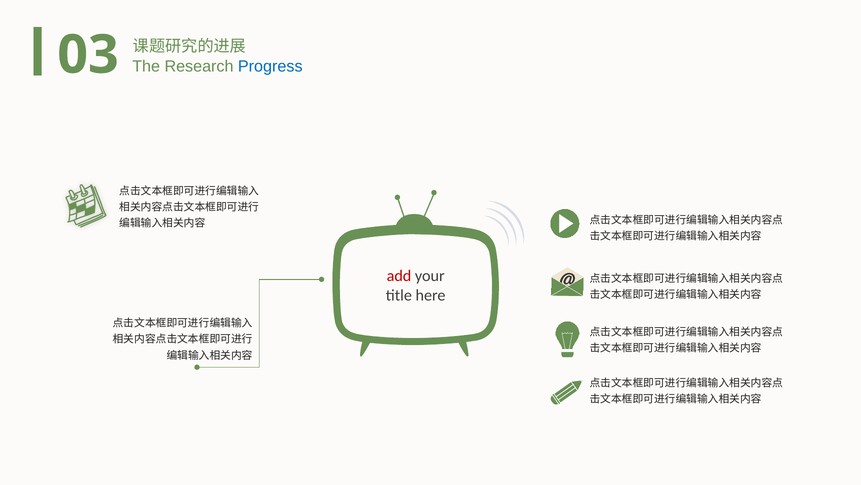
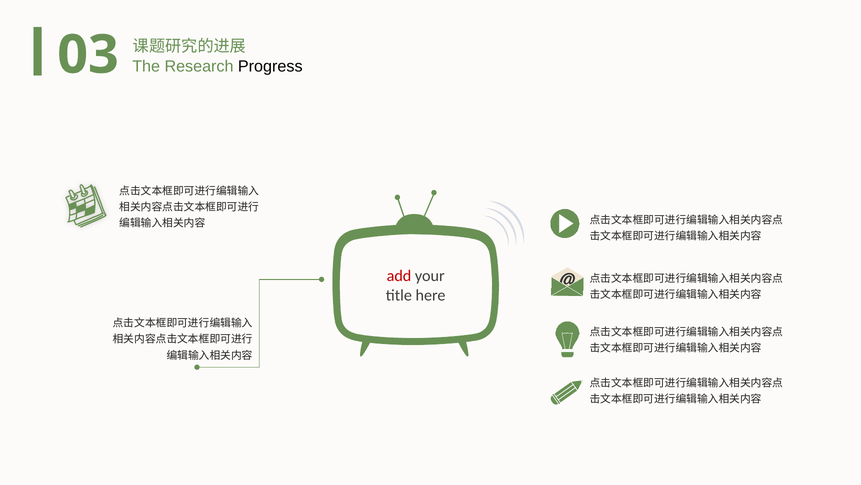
Progress colour: blue -> black (270, 67)
